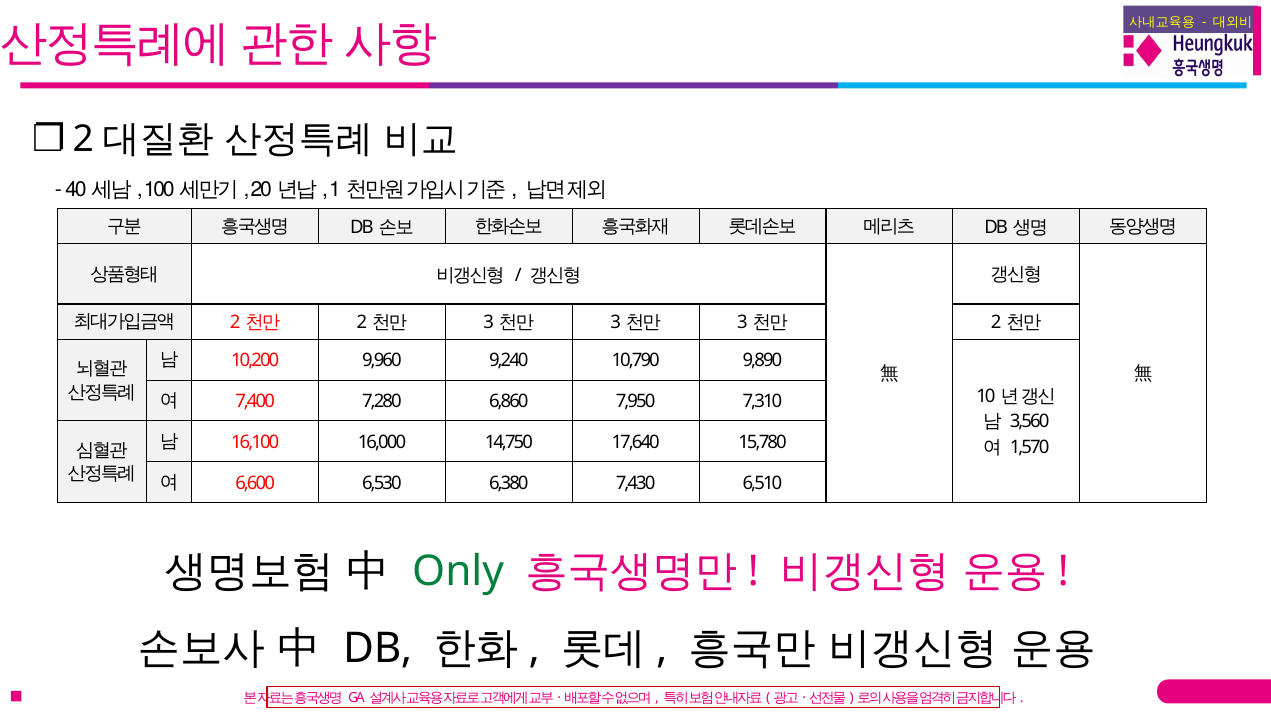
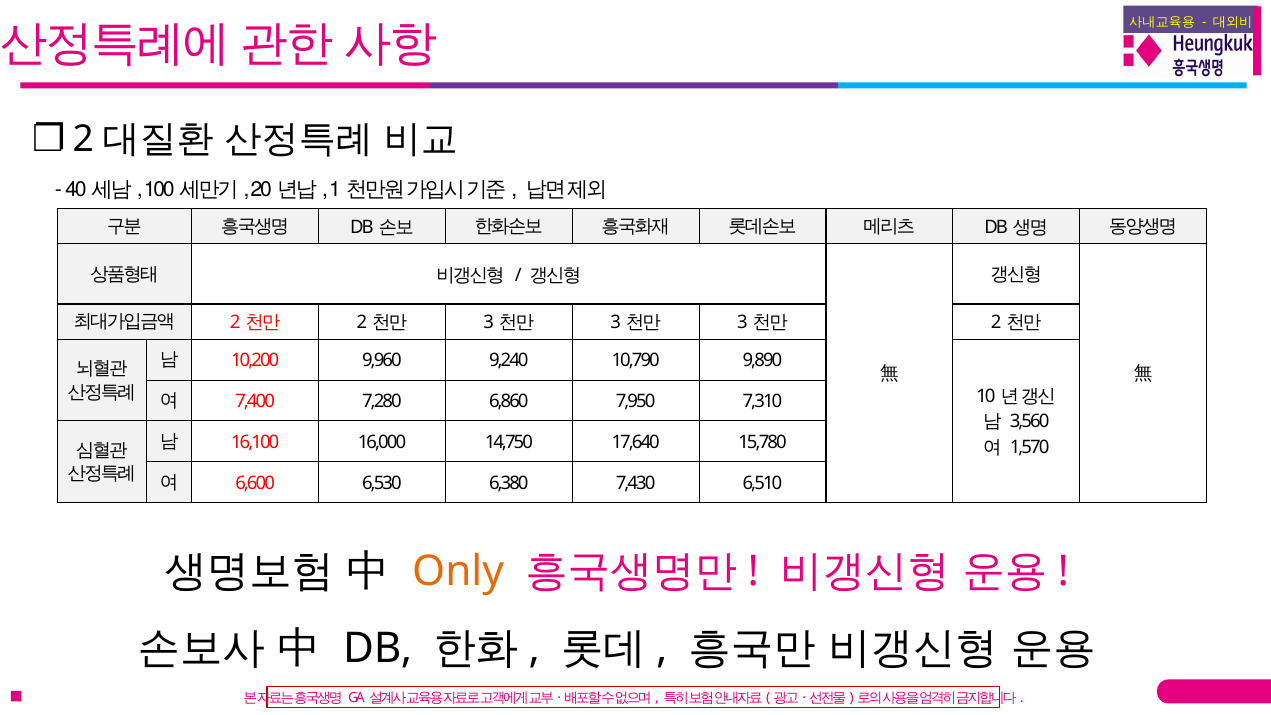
Only colour: green -> orange (458, 572)
